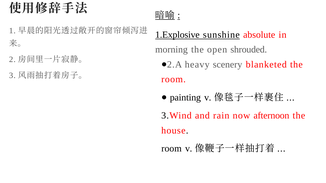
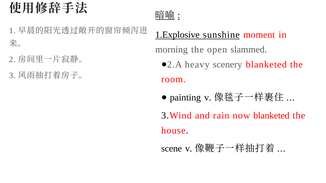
absolute: absolute -> moment (259, 35)
shrouded: shrouded -> slammed (249, 50)
now afternoon: afternoon -> blanketed (271, 116)
room: room -> scene (172, 149)
